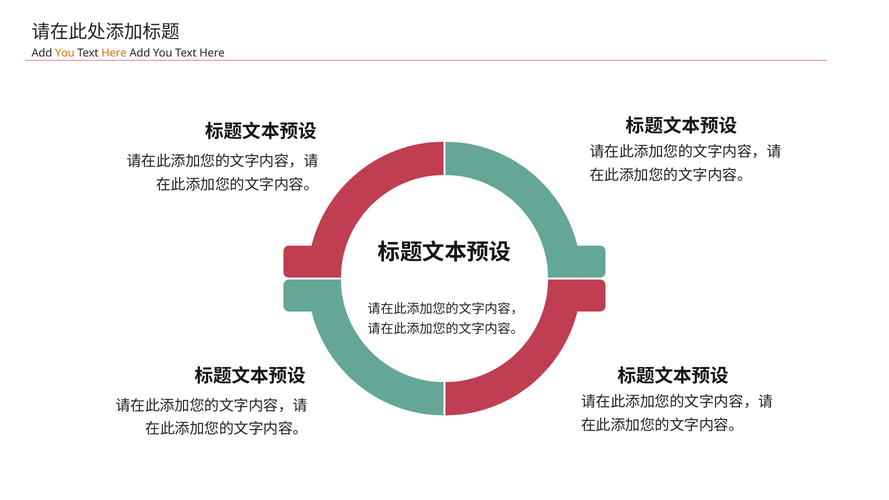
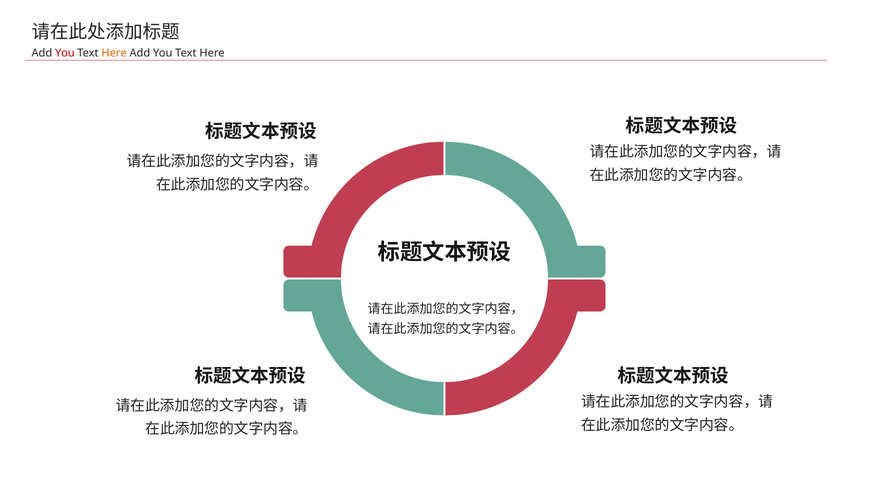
You colour: orange -> red (65, 53)
